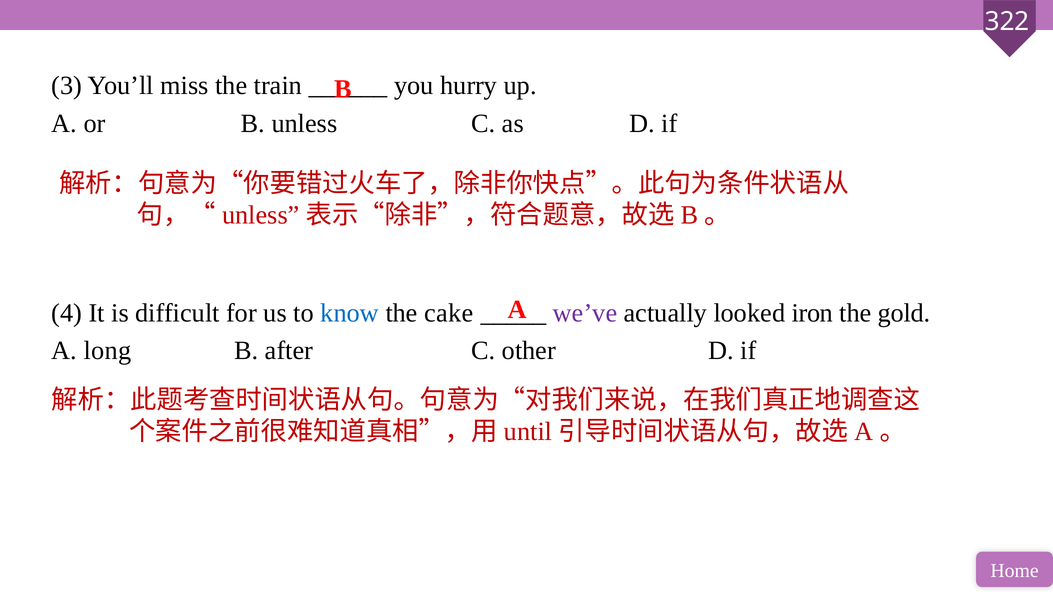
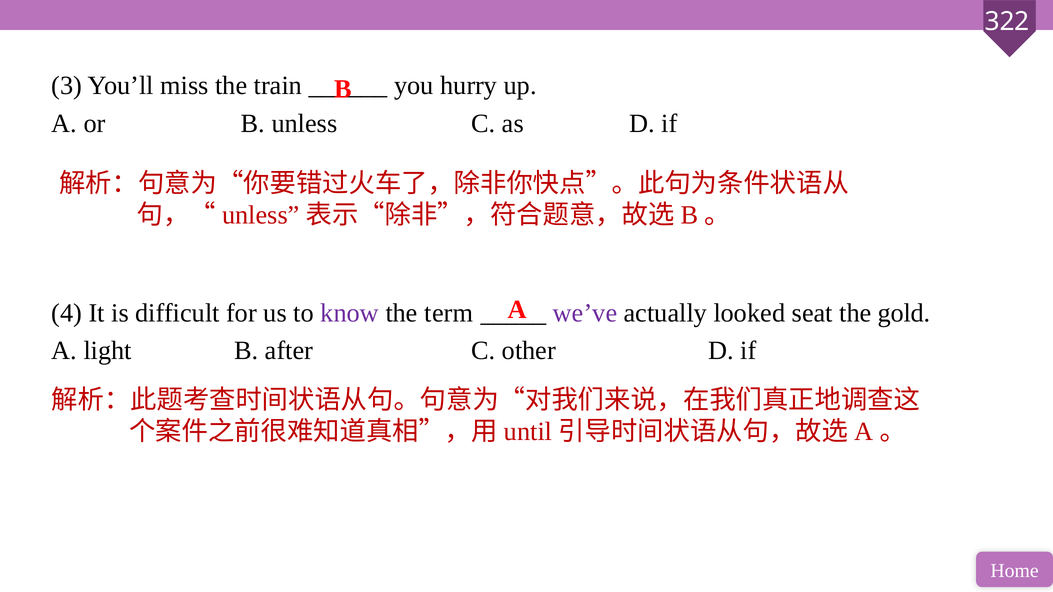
know colour: blue -> purple (350, 313)
cake: cake -> term (449, 313)
iron: iron -> seat (812, 313)
long: long -> light (108, 351)
